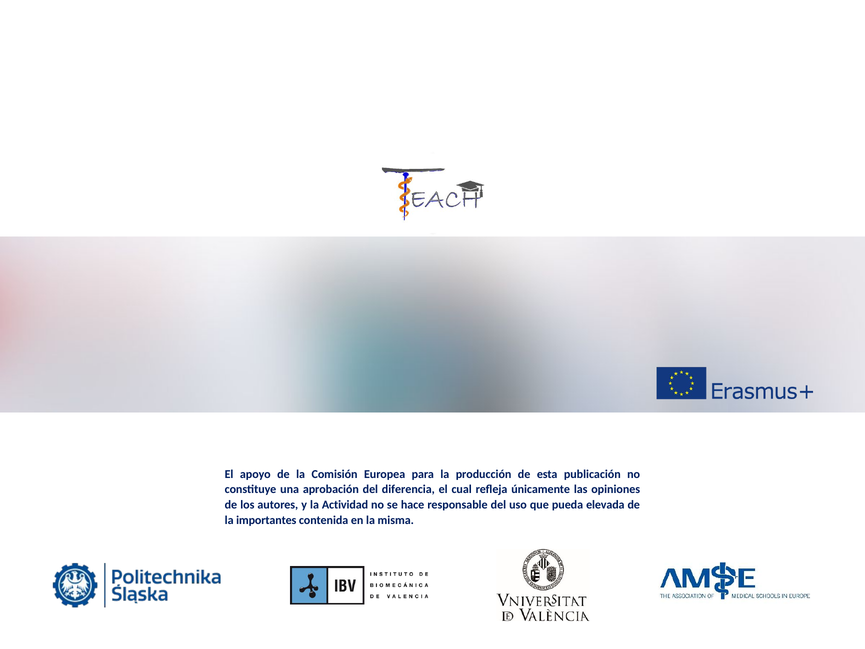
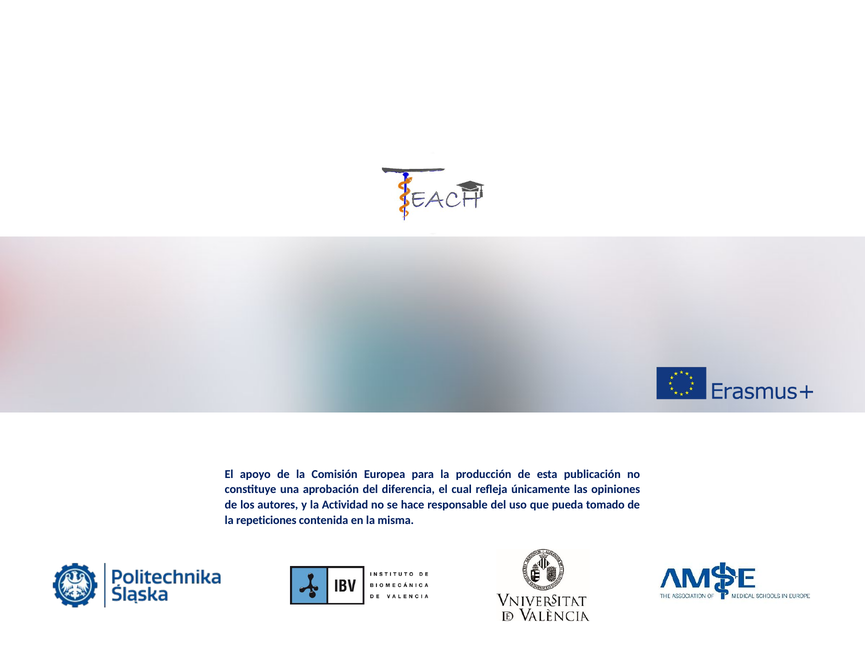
elevada: elevada -> tomado (605, 505)
importantes: importantes -> repeticiones (266, 520)
